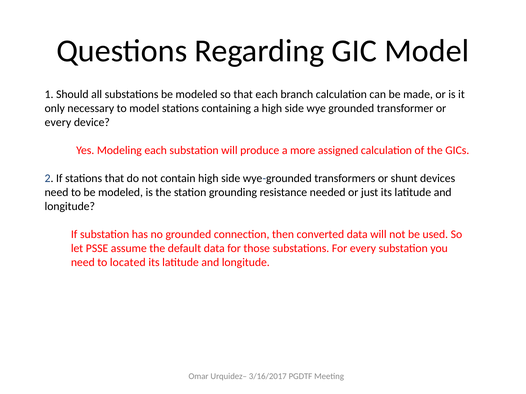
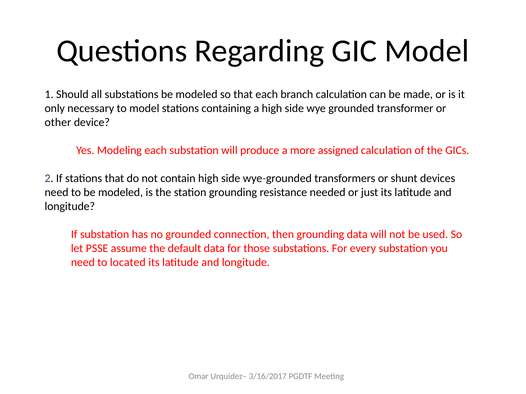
every: every -> other (58, 123)
then converted: converted -> grounding (320, 235)
